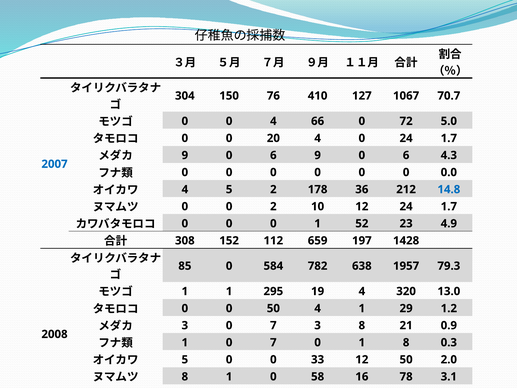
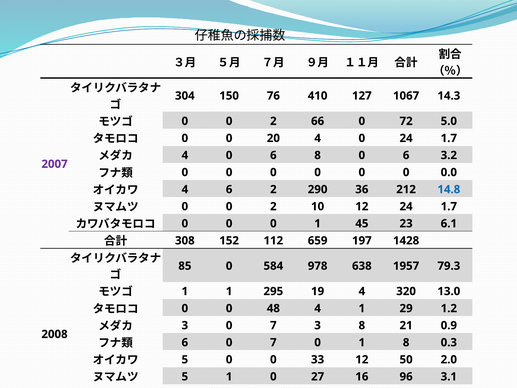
70.7: 70.7 -> 14.3 (449, 96)
4: 4 -> 2 (273, 121)
9: 9 -> 4 (185, 155)
6 9: 9 -> 8 (318, 155)
4.3: 4.3 -> 3.2 (449, 155)
2007 colour: blue -> purple (55, 164)
4 5: 5 -> 6 (229, 189)
178: 178 -> 290 (318, 189)
52: 52 -> 45 (362, 223)
4.9: 4.9 -> 6.1 (449, 223)
782: 782 -> 978 (318, 266)
0 50: 50 -> 48 (273, 308)
1: 1 -> 6 (185, 342)
8: 8 -> 5 (185, 376)
58: 58 -> 27 (318, 376)
78: 78 -> 96 (406, 376)
